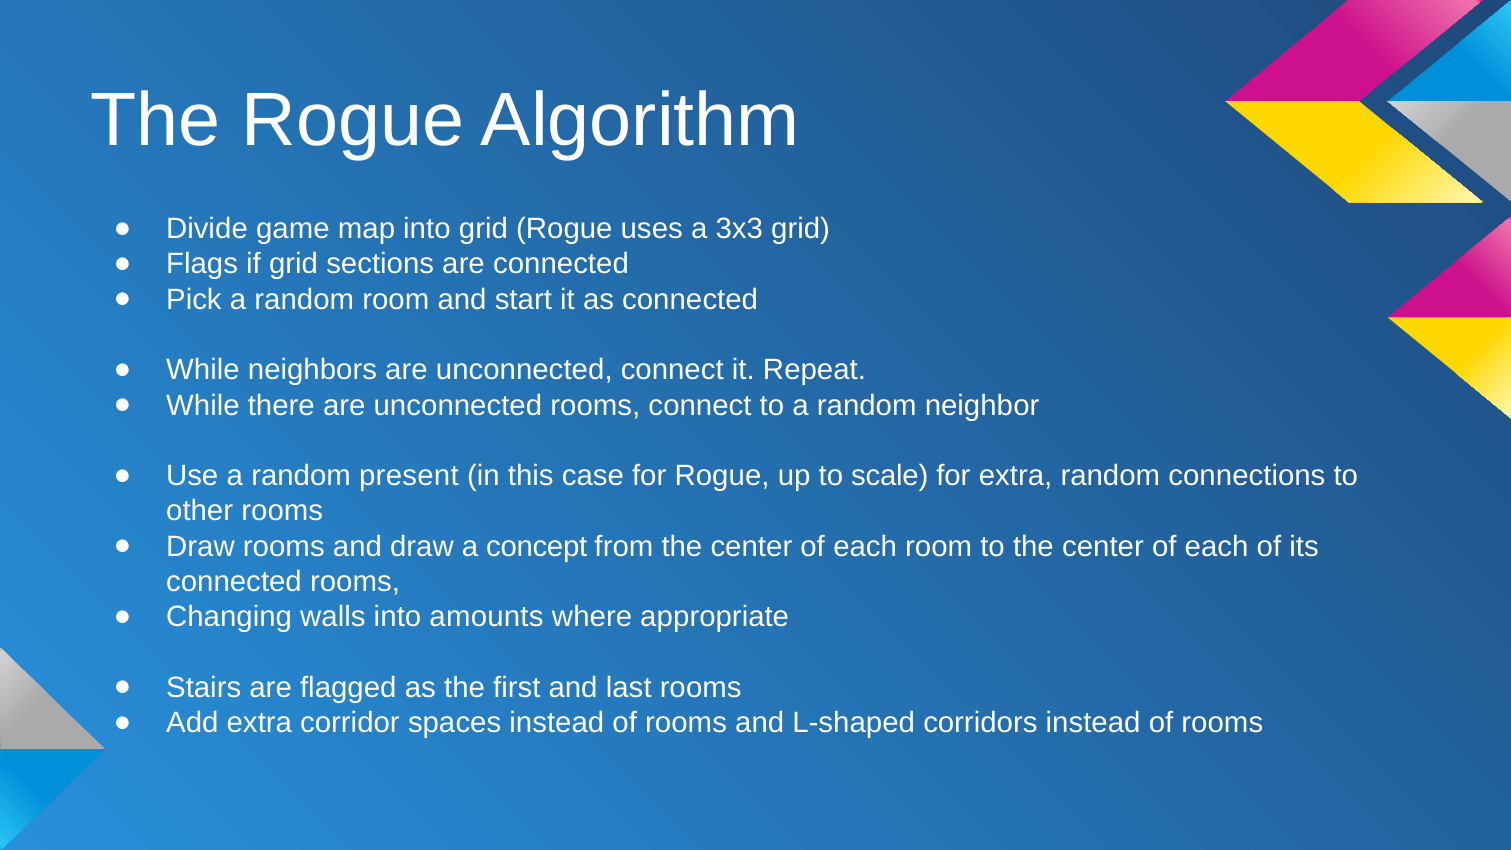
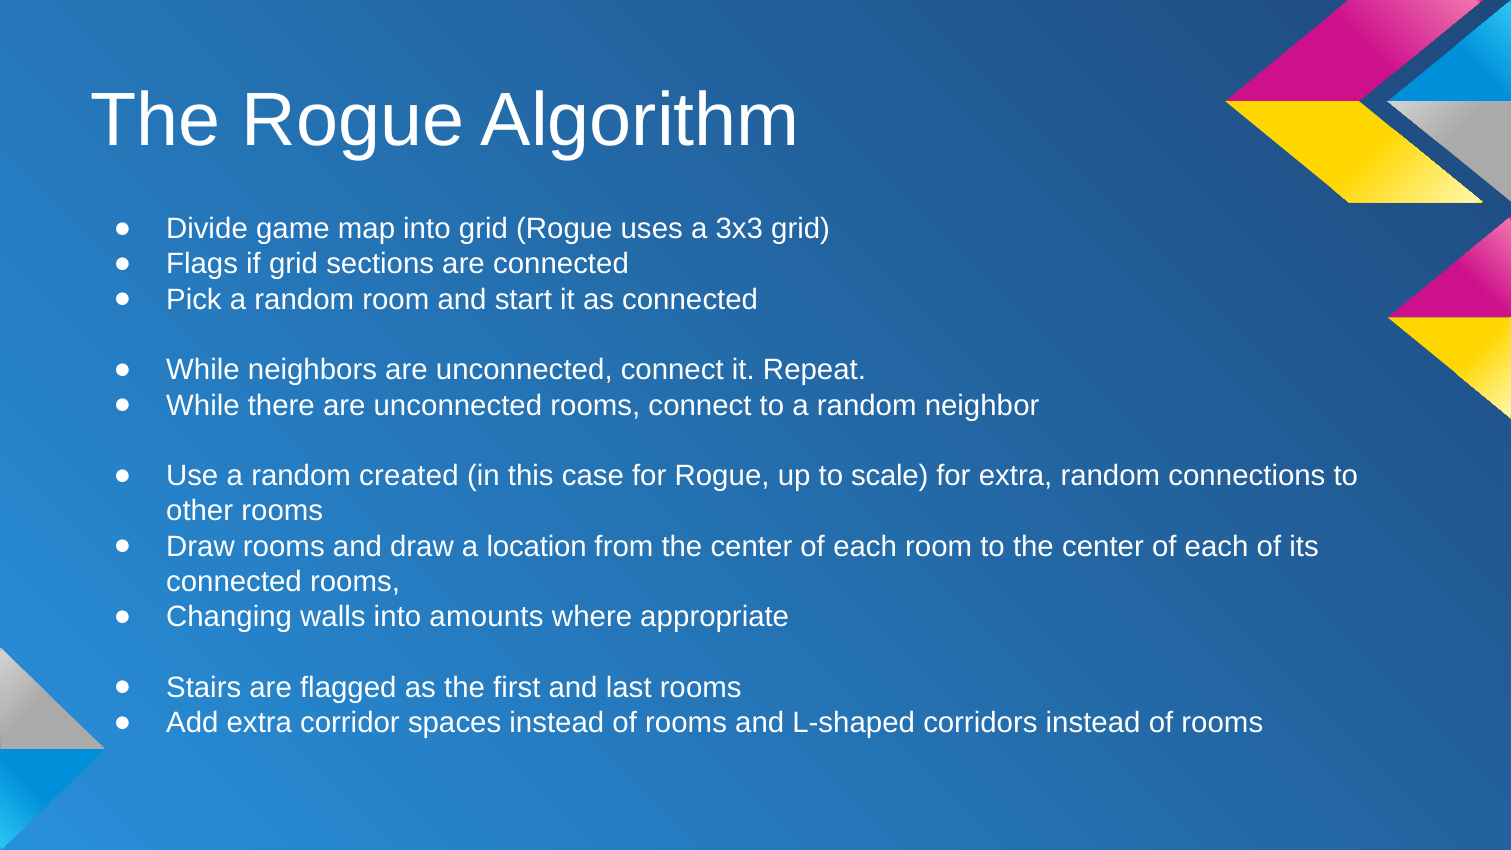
present: present -> created (409, 476)
concept: concept -> location (537, 546)
